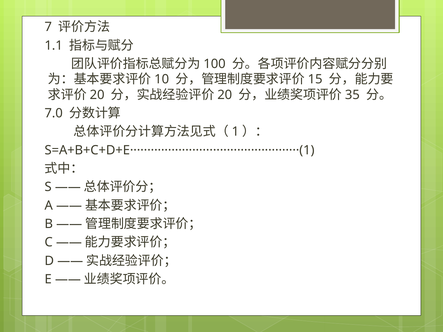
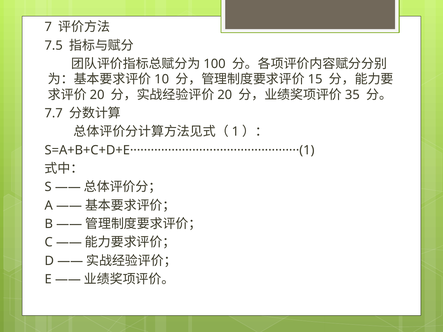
1.1: 1.1 -> 7.5 (54, 45)
7.0: 7.0 -> 7.7 (54, 113)
